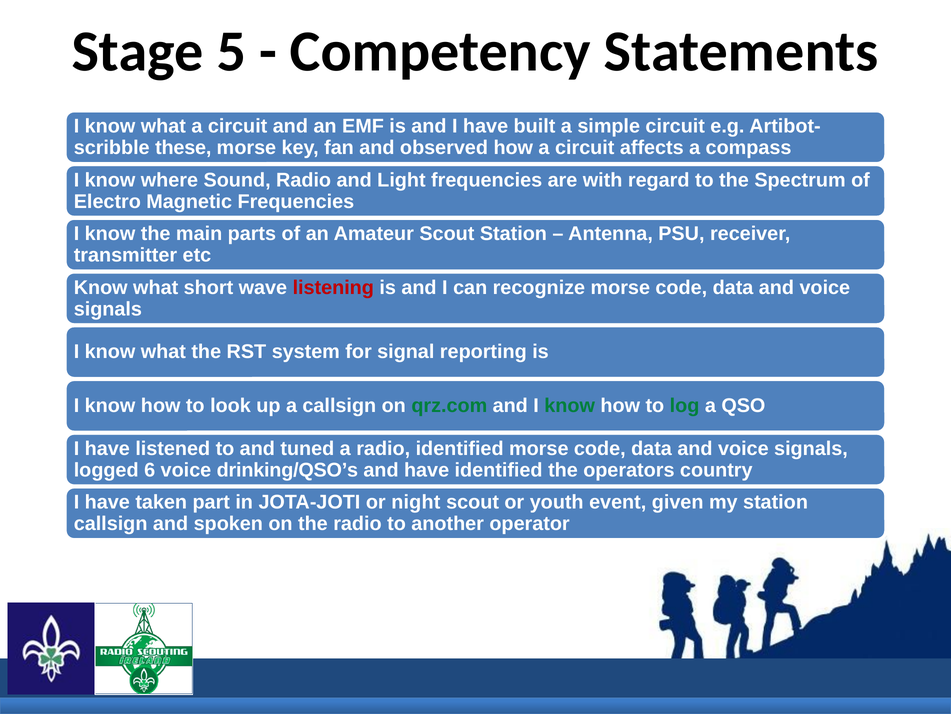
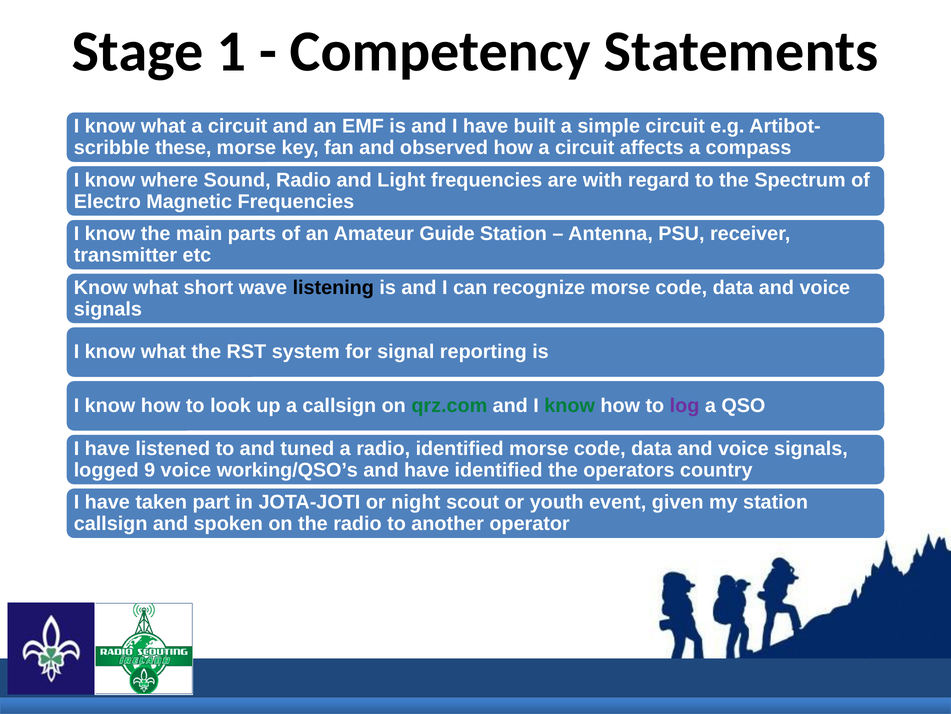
5: 5 -> 1 (231, 52)
Amateur Scout: Scout -> Guide (447, 234)
listening colour: red -> black (333, 287)
log colour: green -> purple (685, 405)
6: 6 -> 9 (150, 470)
drinking/QSO’s: drinking/QSO’s -> working/QSO’s (287, 470)
